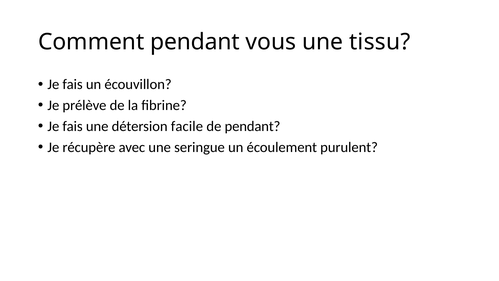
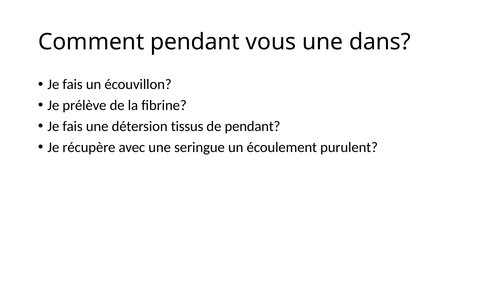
tissu: tissu -> dans (380, 42)
facile: facile -> tissus (187, 126)
